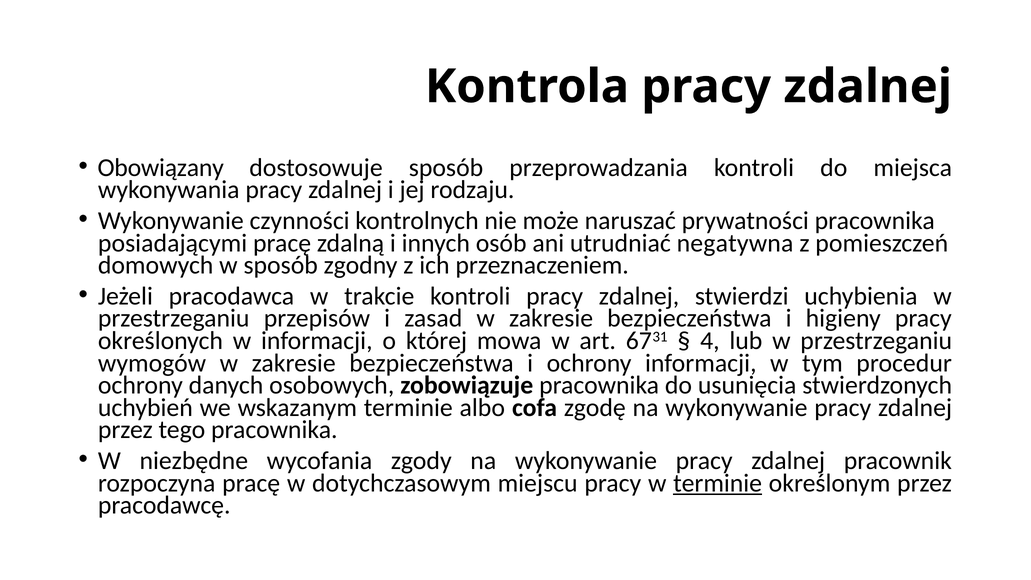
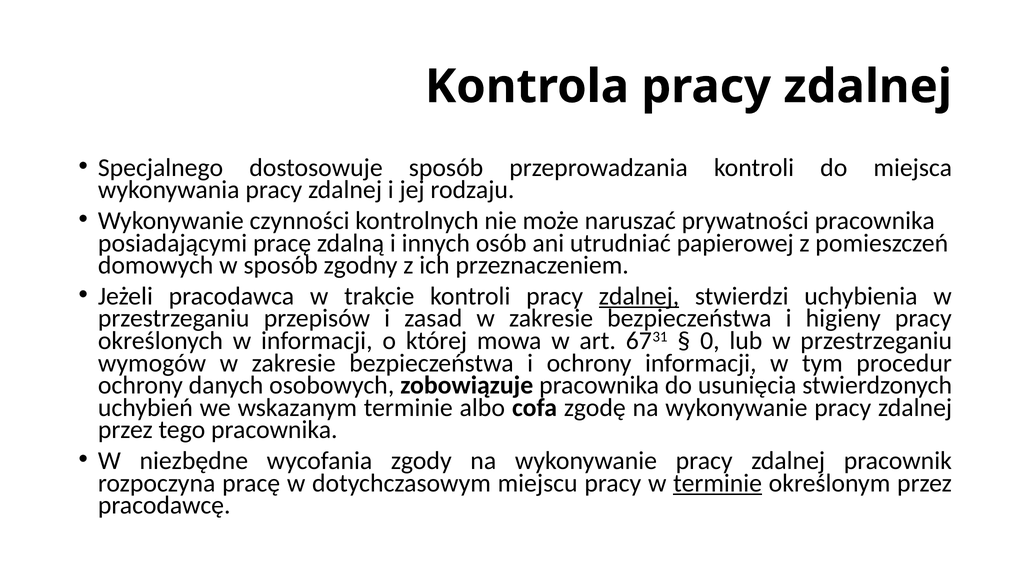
Obowiązany: Obowiązany -> Specjalnego (161, 168)
negatywna: negatywna -> papierowej (735, 243)
zdalnej underline: none -> present (639, 296)
4: 4 -> 0 (710, 341)
